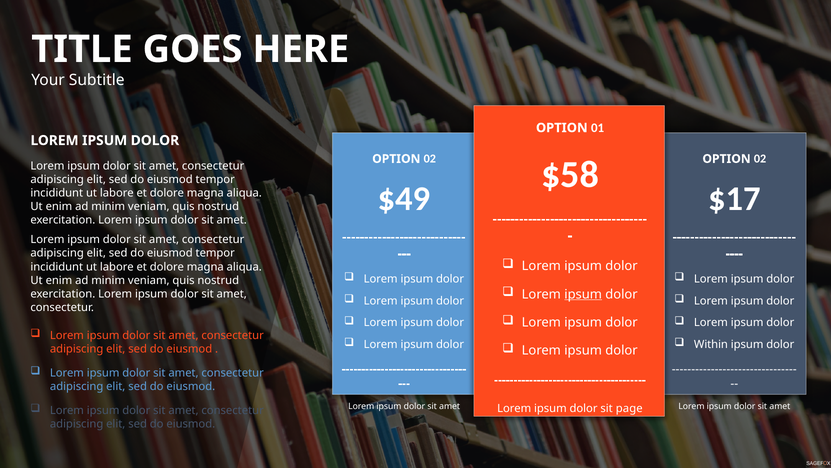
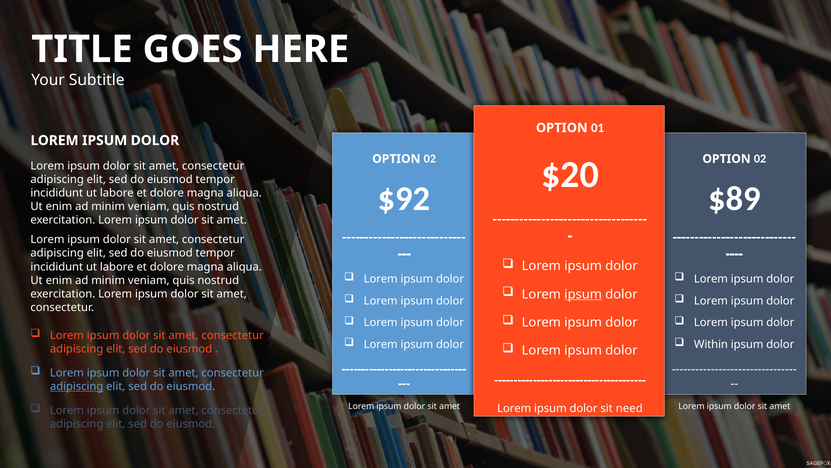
$58: $58 -> $20 (570, 175)
$49: $49 -> $92 (404, 199)
$17: $17 -> $89 (734, 199)
adipiscing underline: none -> present (77, 386)
page: page -> need (629, 408)
